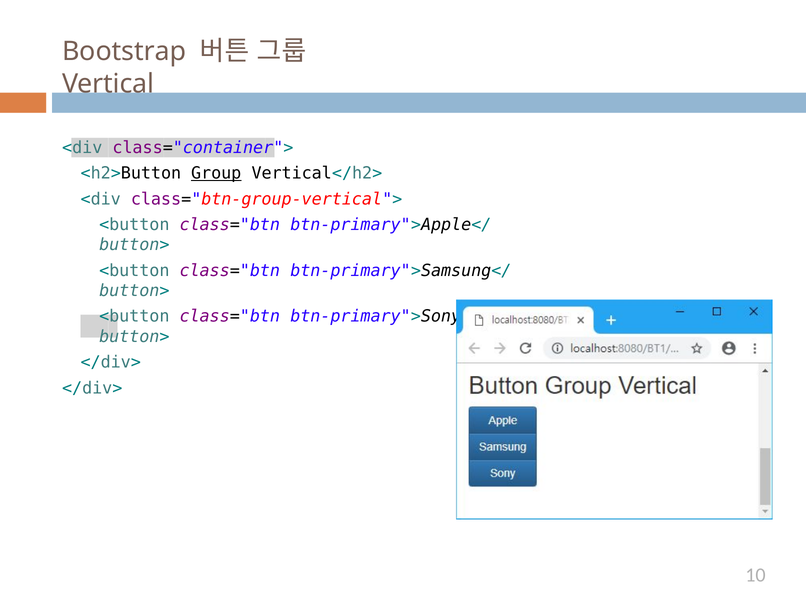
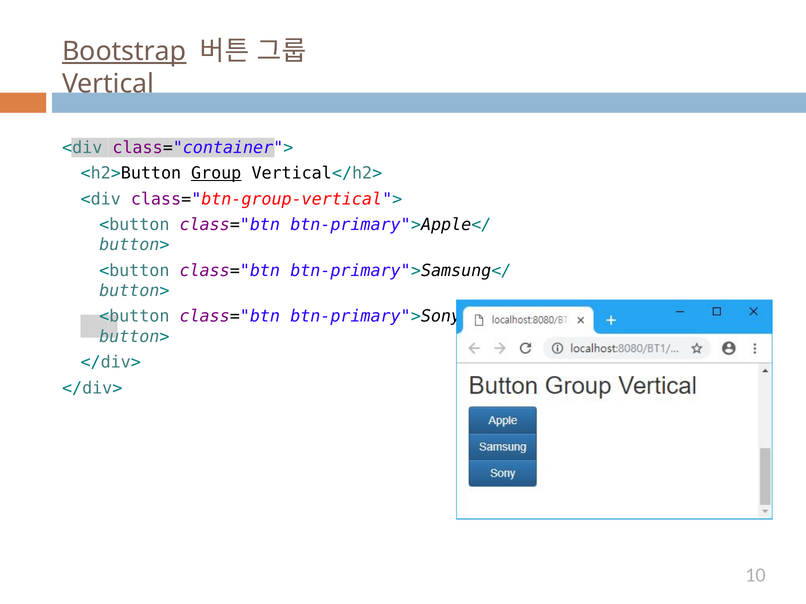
Bootstrap underline: none -> present (124, 51)
